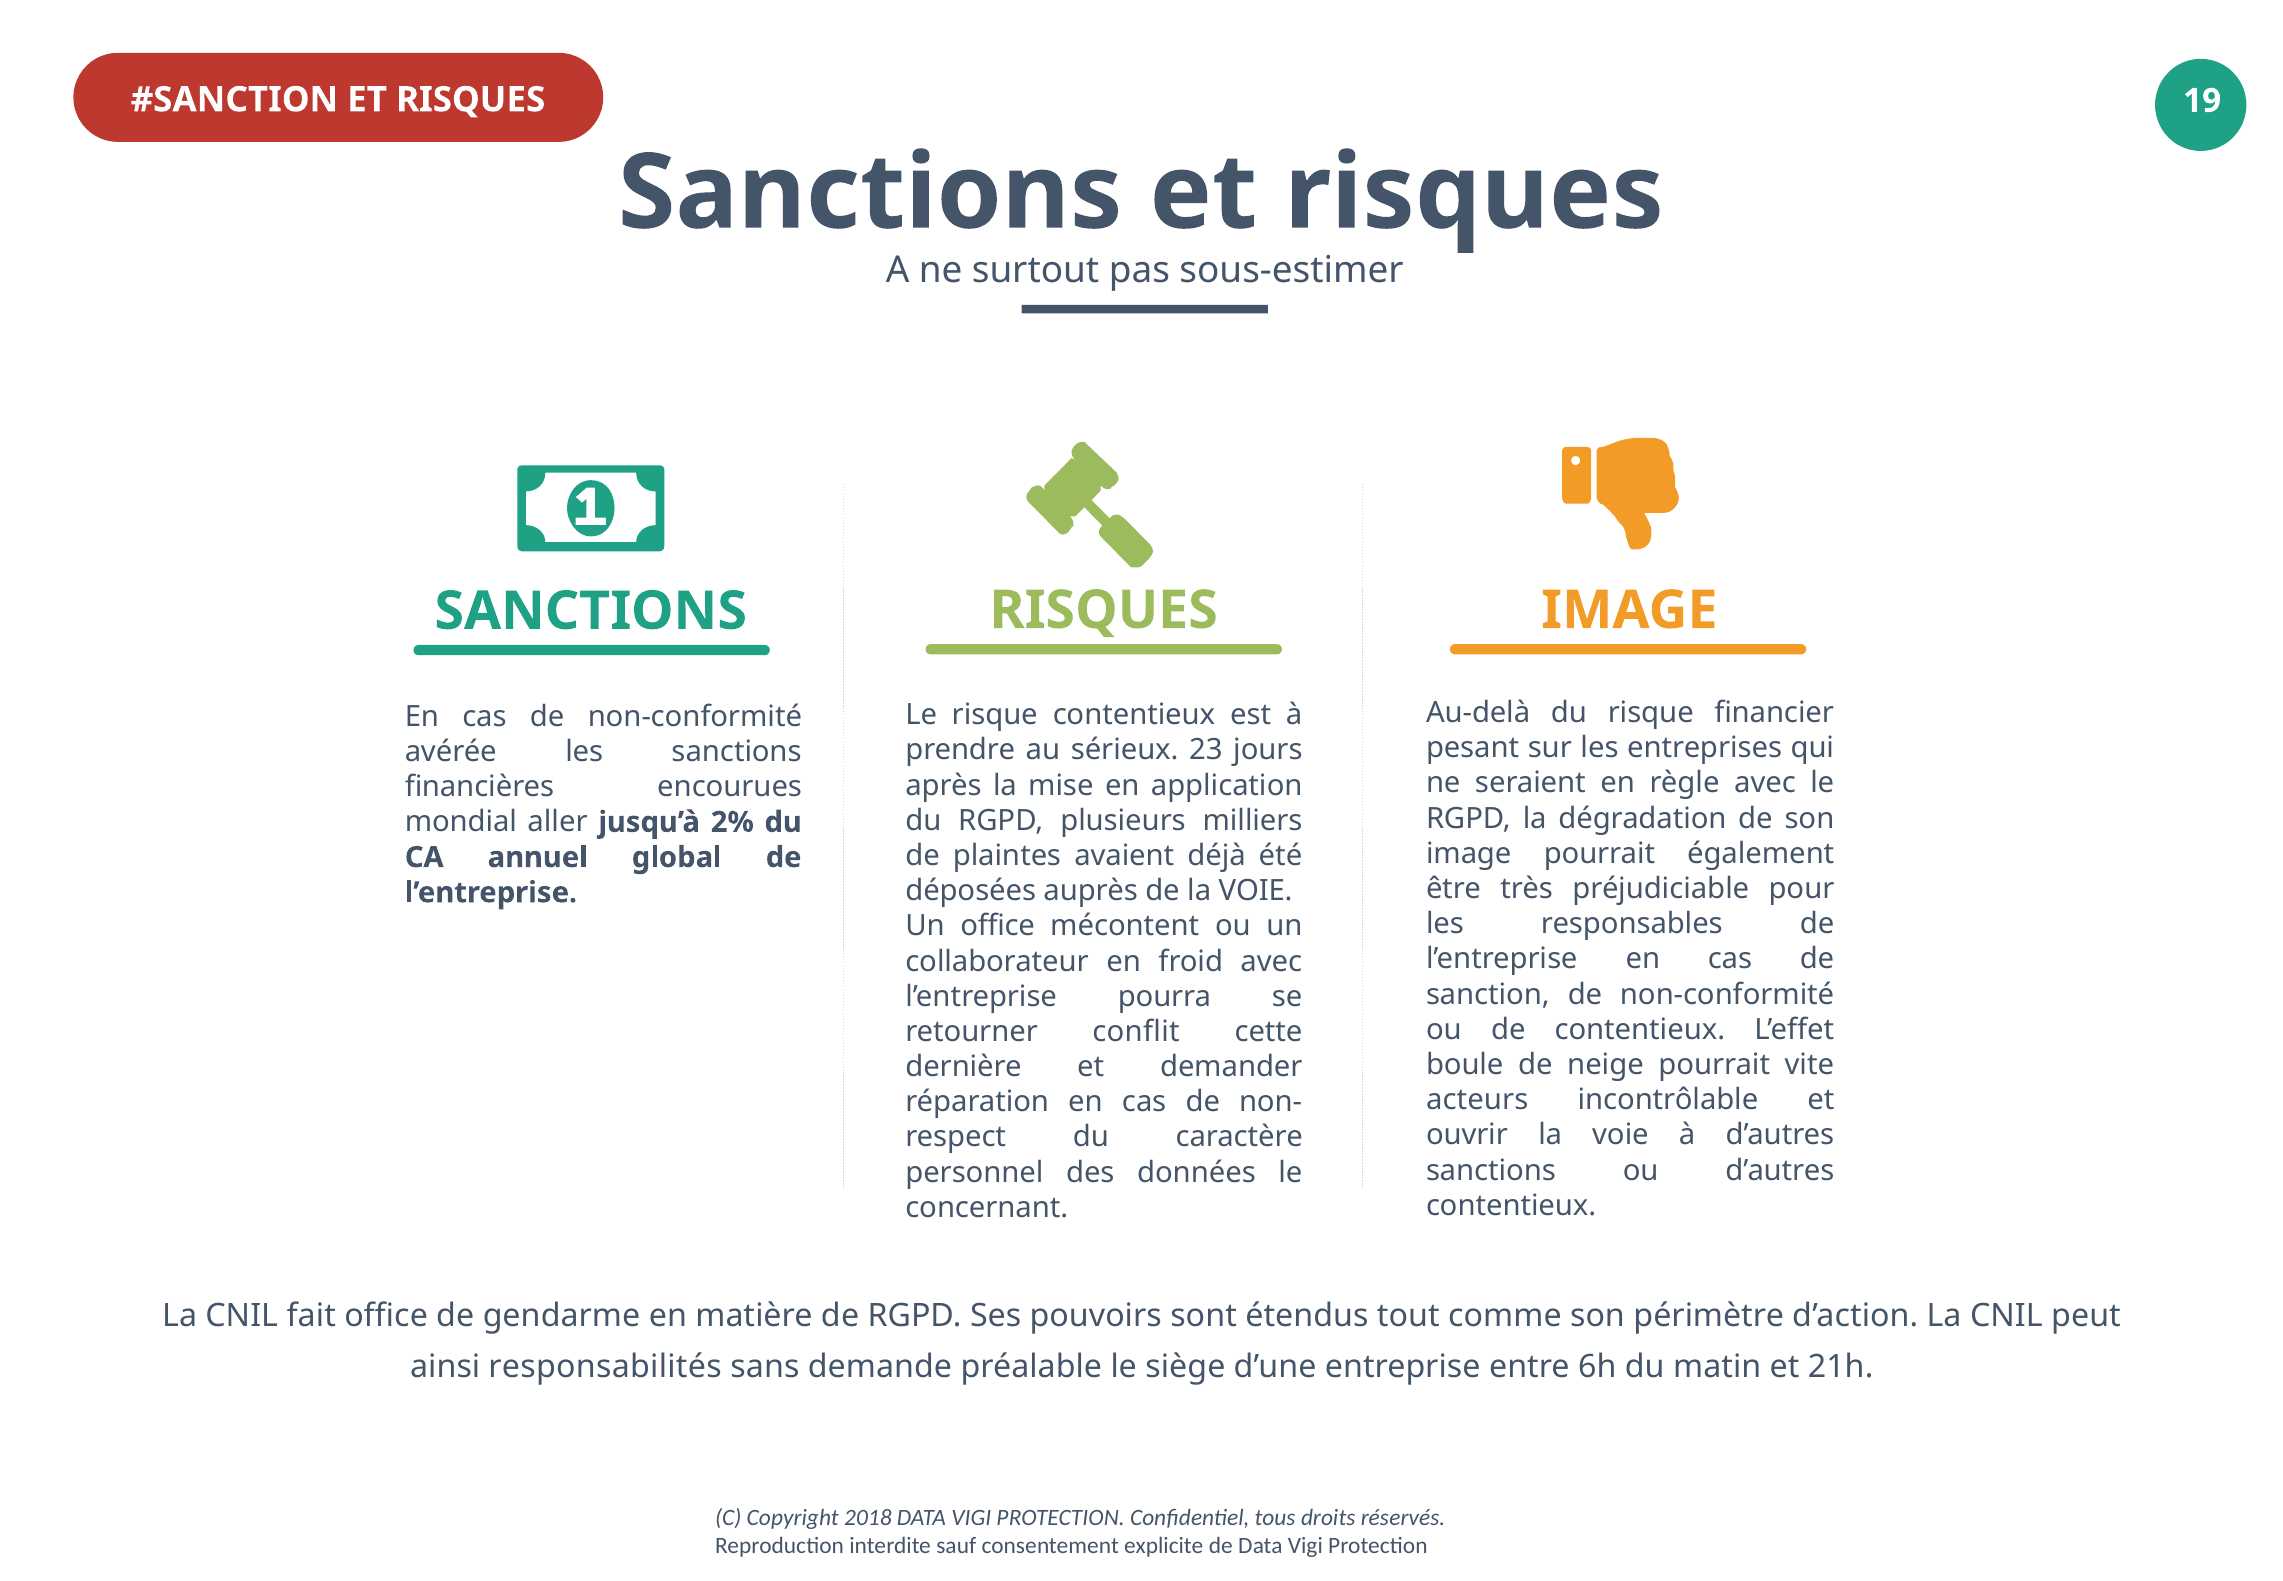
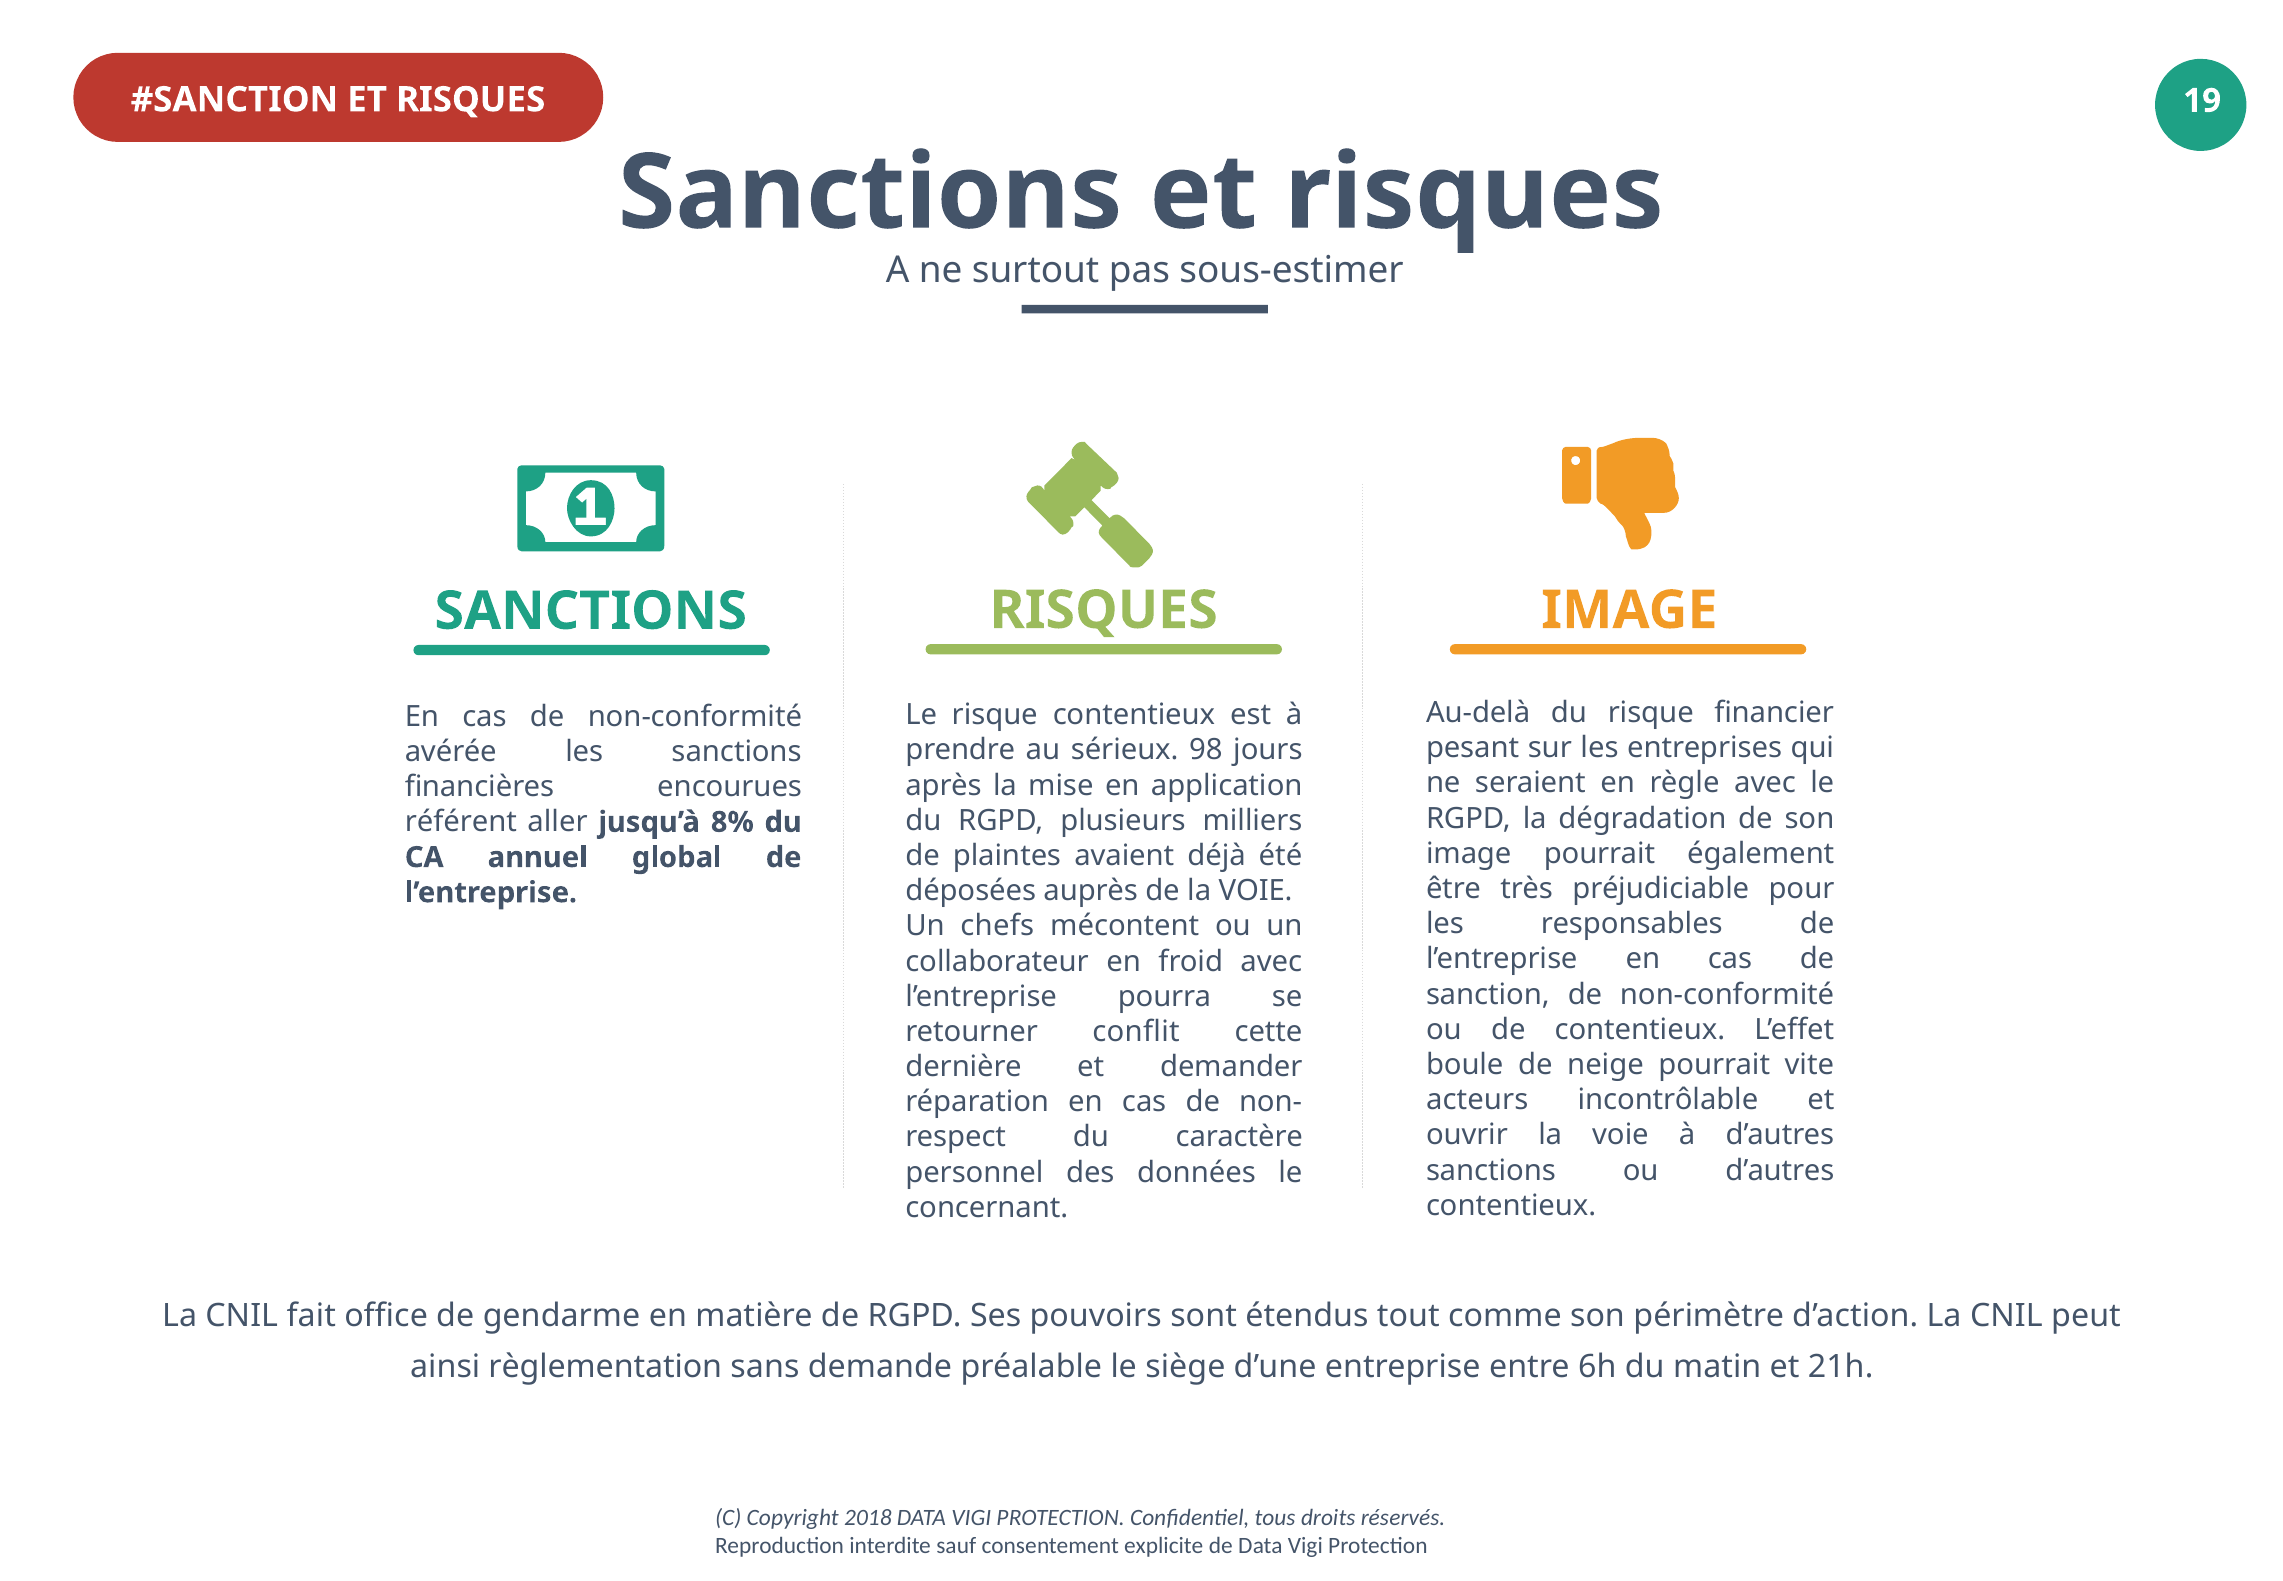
23: 23 -> 98 (1206, 750)
mondial: mondial -> référent (461, 822)
2%: 2% -> 8% (732, 822)
Un office: office -> chefs (997, 926)
responsabilités: responsabilités -> règlementation (605, 1366)
